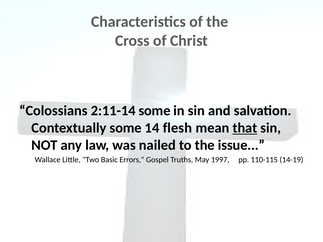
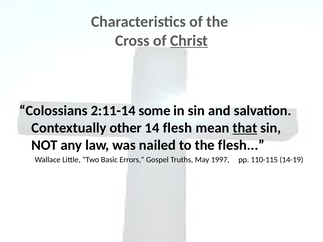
Christ underline: none -> present (189, 41)
Contextually some: some -> other (126, 128)
the issue: issue -> flesh (241, 145)
